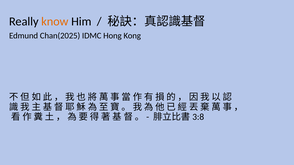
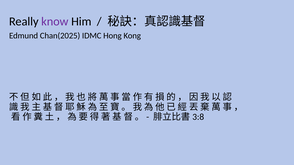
know colour: orange -> purple (55, 21)
